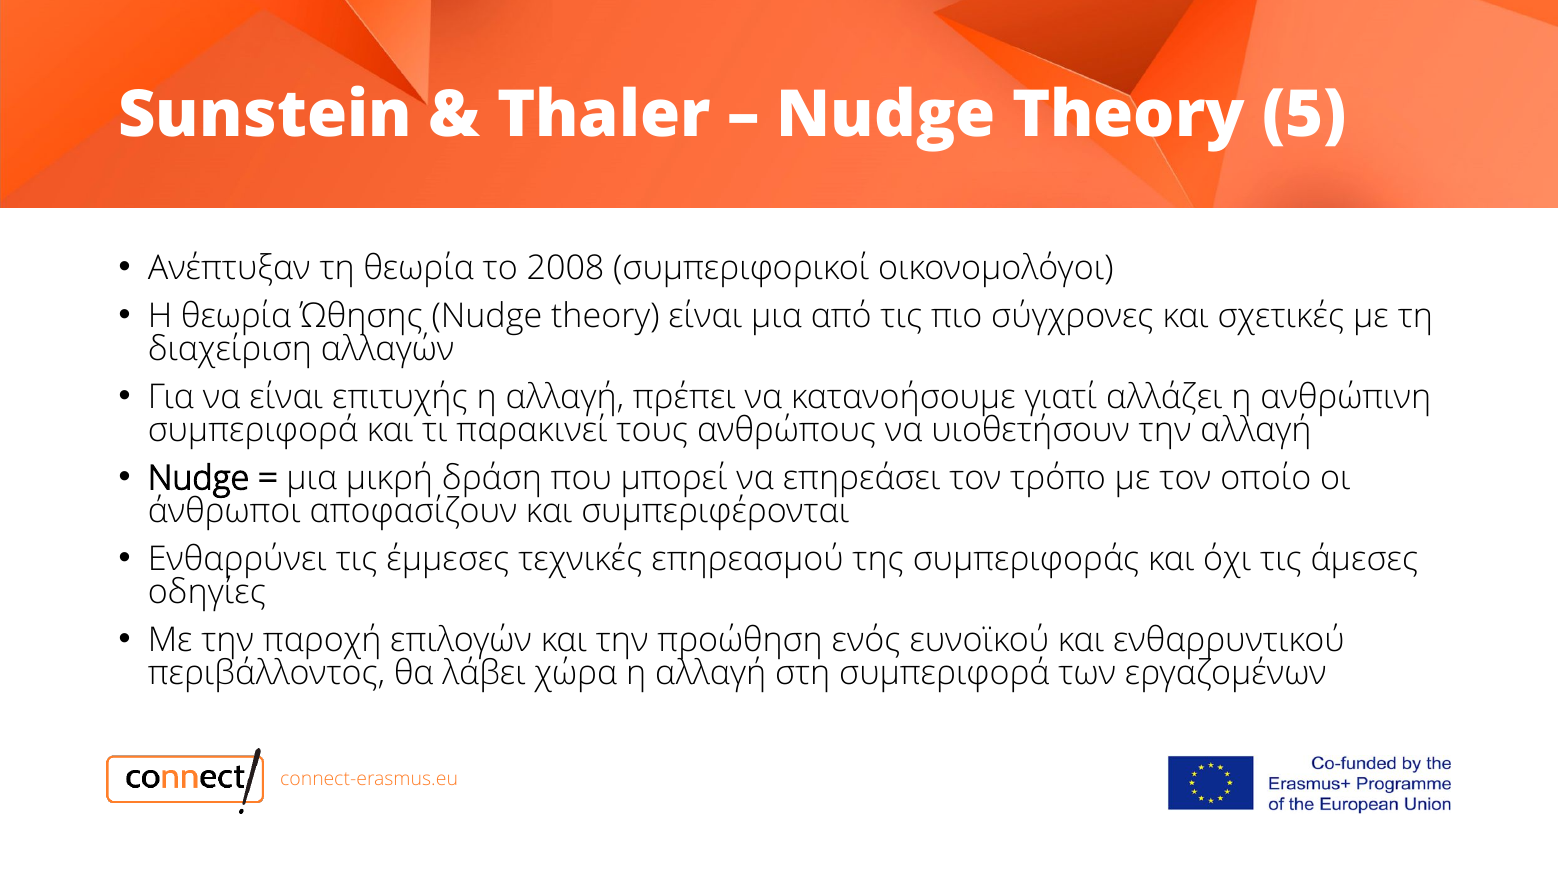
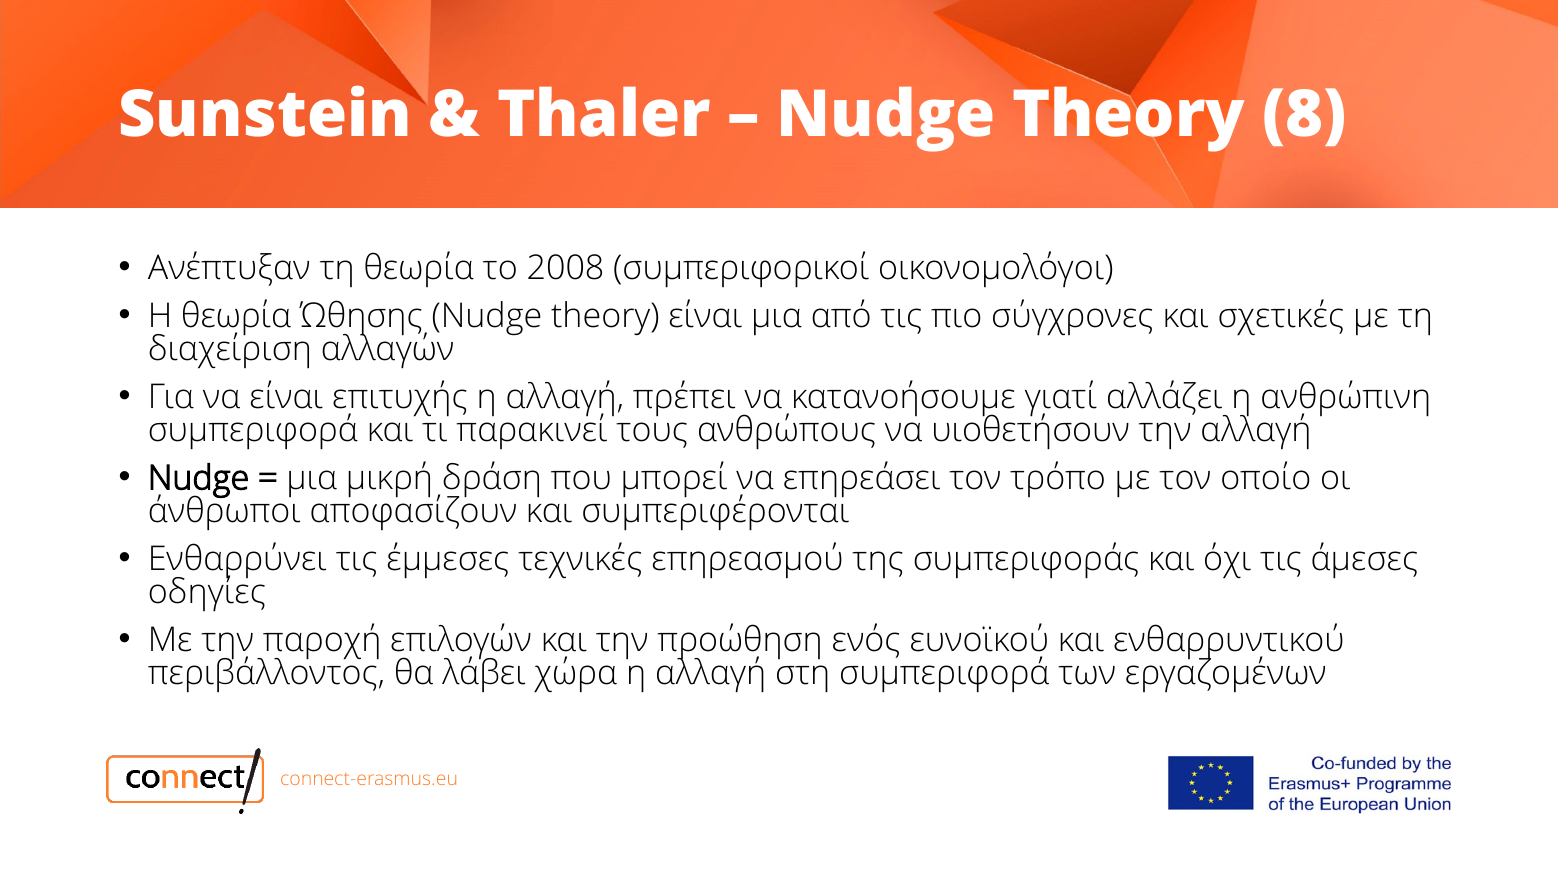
5: 5 -> 8 (1304, 115)
